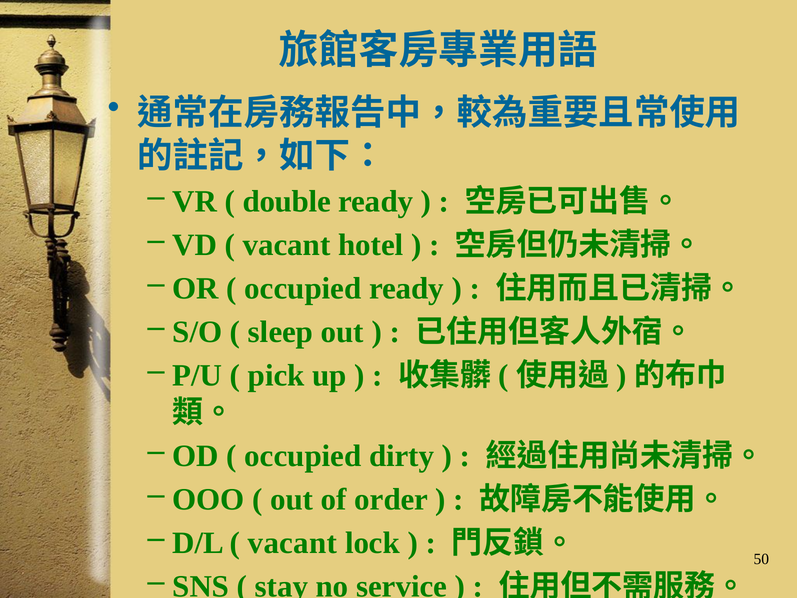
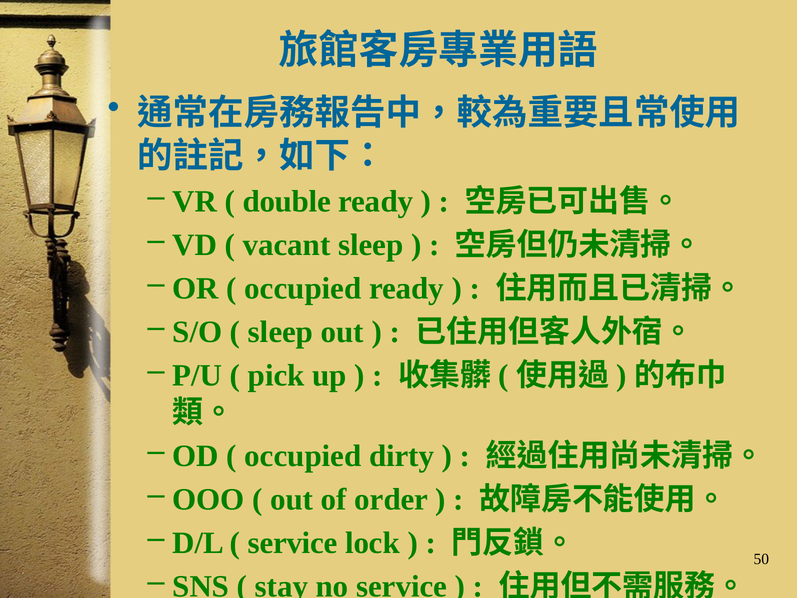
vacant hotel: hotel -> sleep (371, 245)
vacant: vacant -> service (293, 543)
